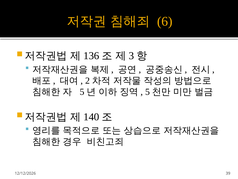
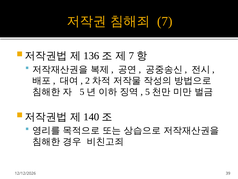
6: 6 -> 7 (165, 21)
3: 3 -> 7 (131, 56)
